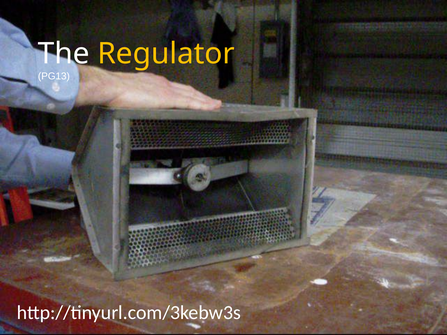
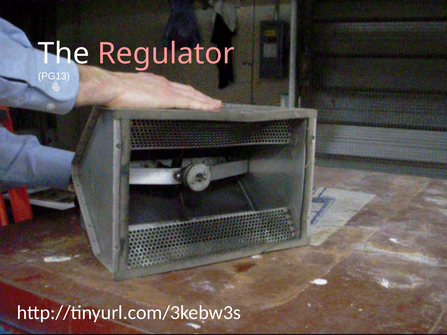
Regulator colour: yellow -> pink (166, 54)
